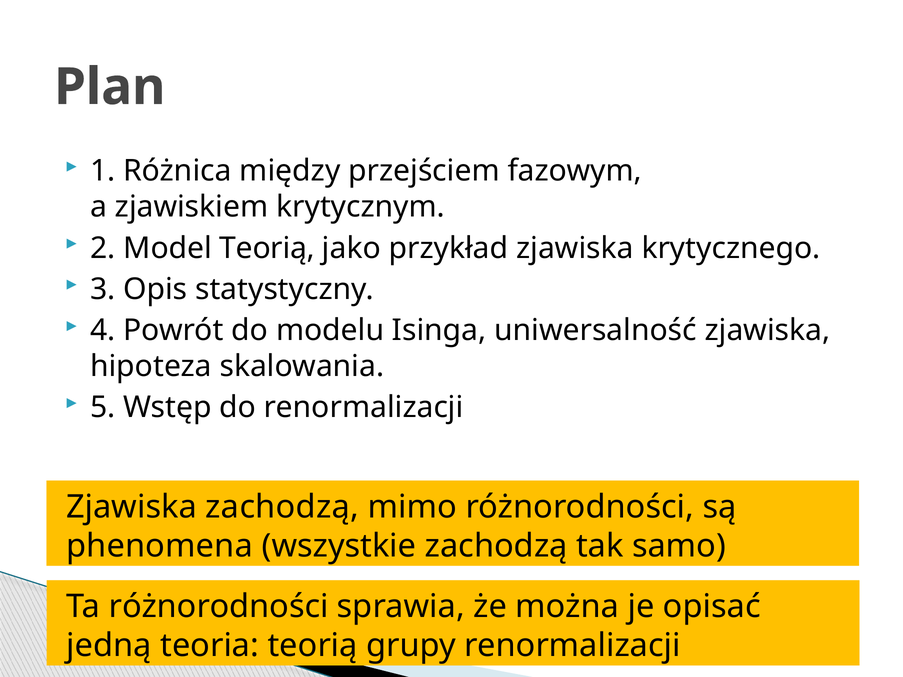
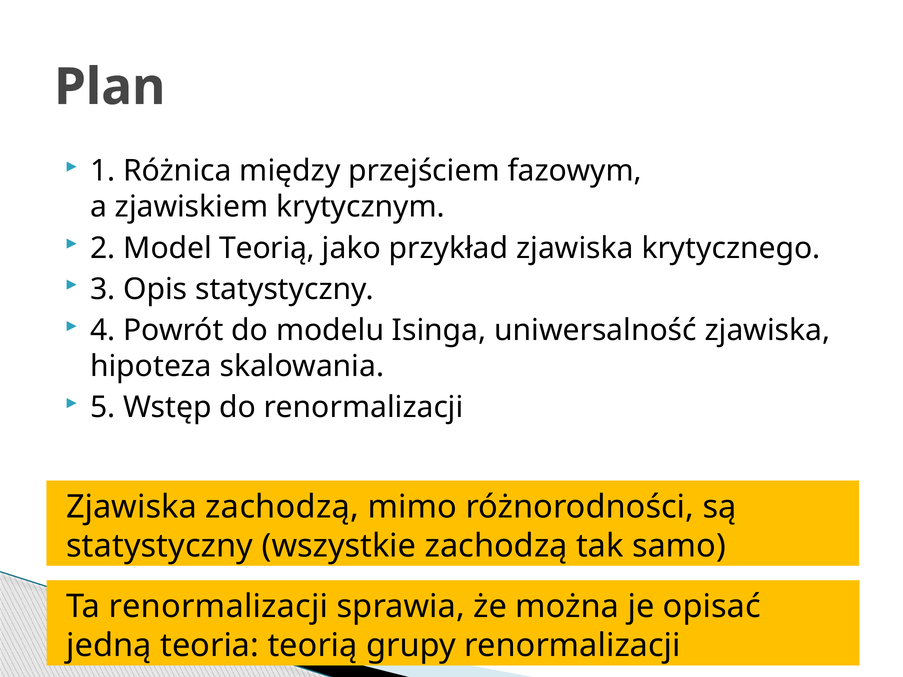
phenomena: phenomena -> statystyczny (160, 546)
Ta różnorodności: różnorodności -> renormalizacji (218, 607)
